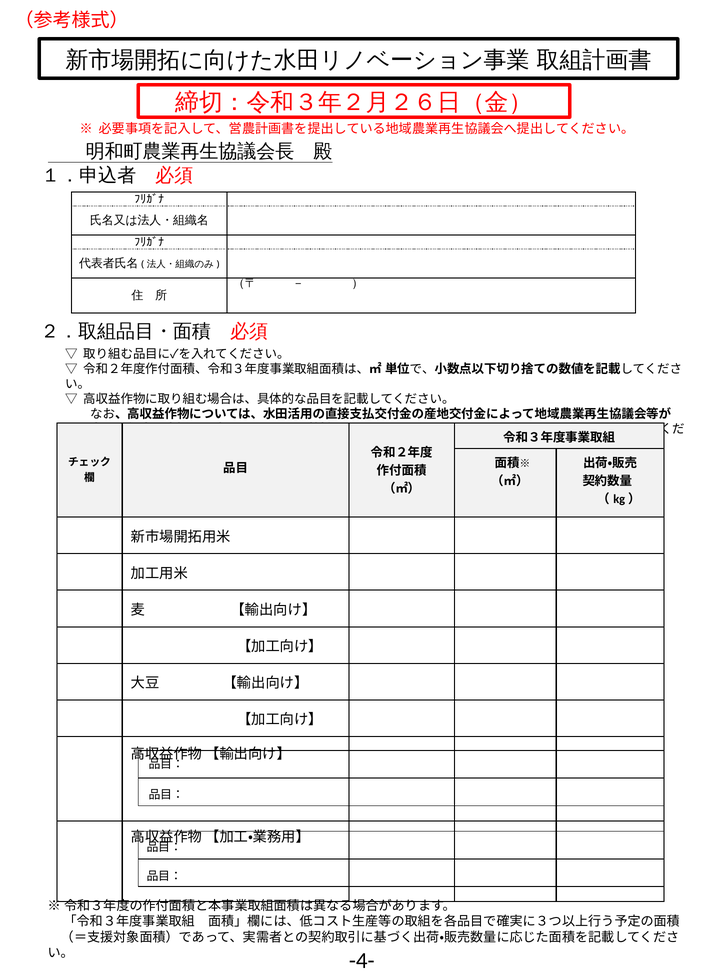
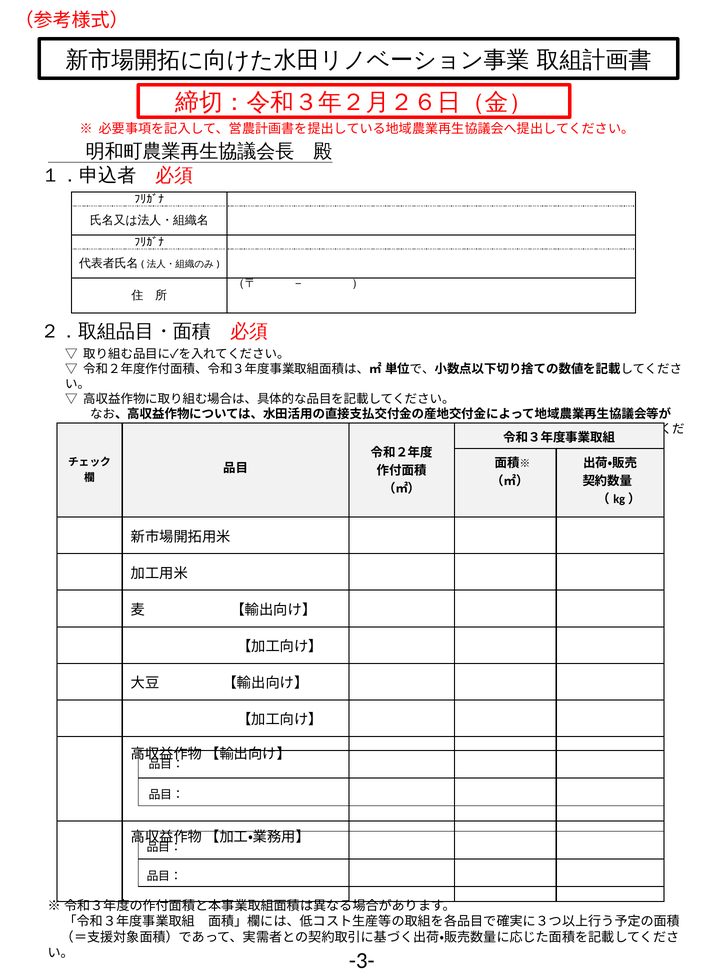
-4-: -4- -> -3- (362, 960)
